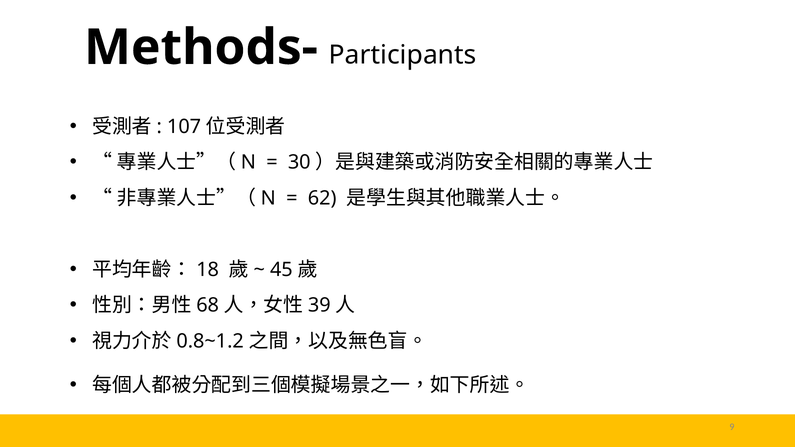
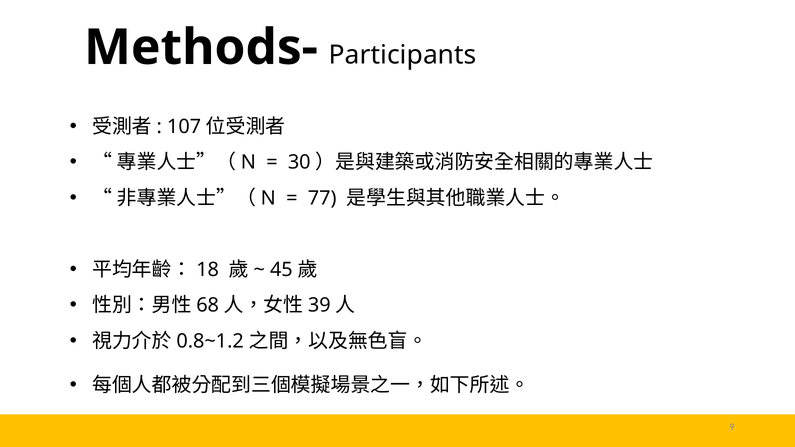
62: 62 -> 77 (322, 198)
